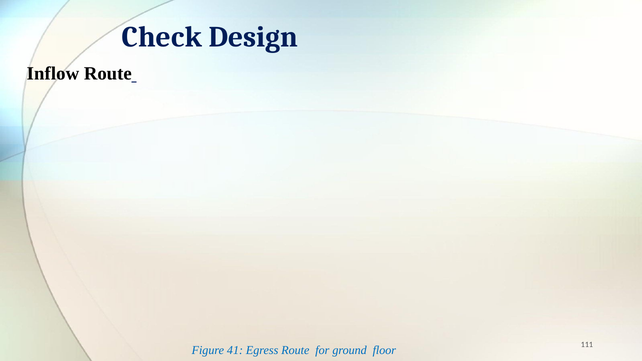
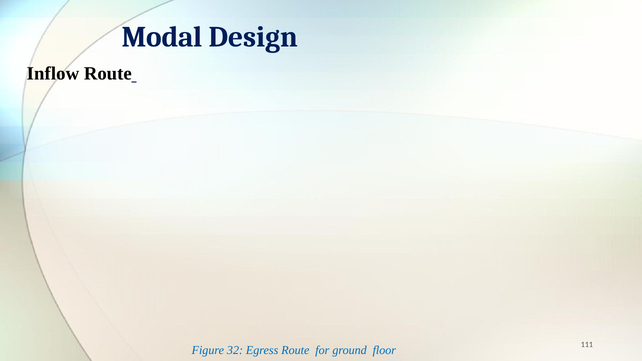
Check: Check -> Modal (162, 37)
41: 41 -> 32 (235, 350)
